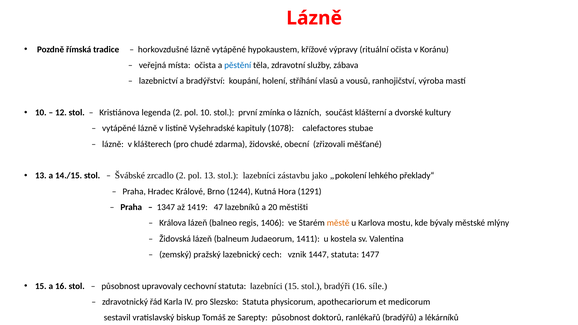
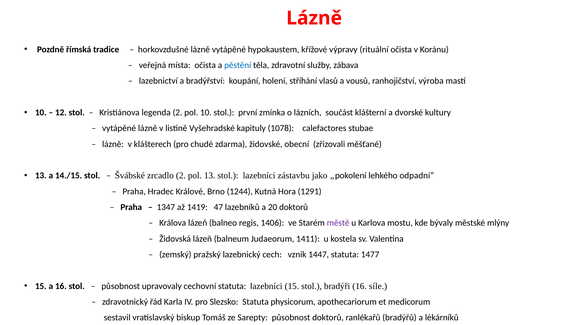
překlady“: překlady“ -> odpadní“ (417, 176)
20 městišti: městišti -> doktorů (294, 207)
městě colour: orange -> purple (338, 223)
